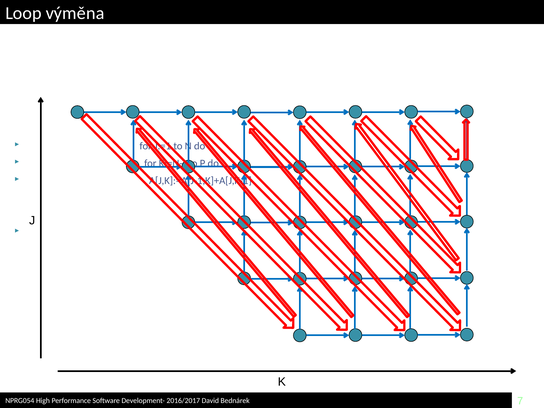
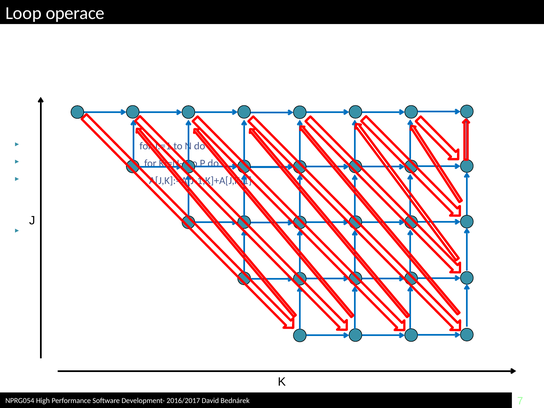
výměna: výměna -> operace (75, 13)
